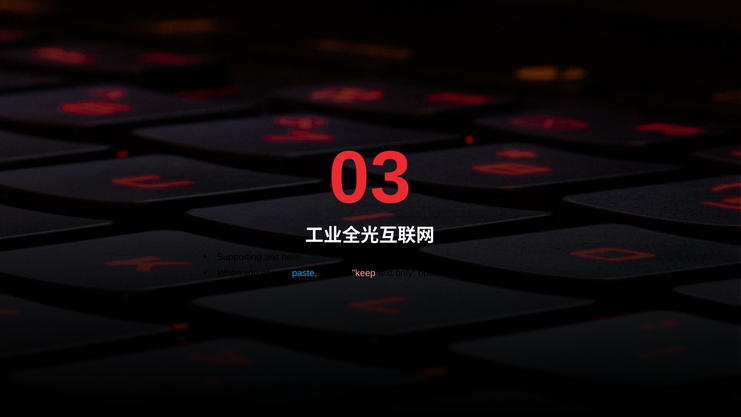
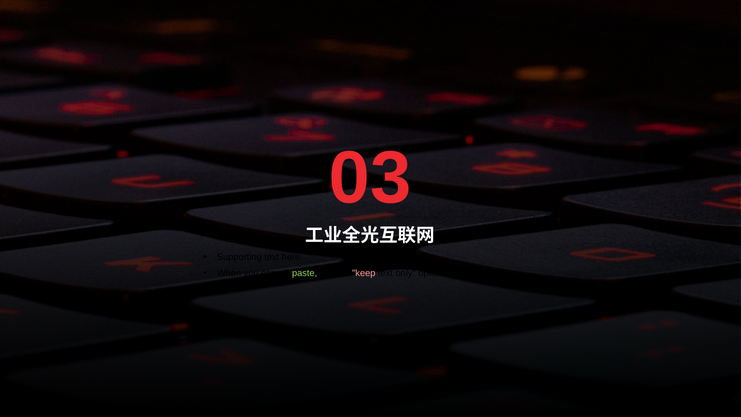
paste colour: light blue -> light green (305, 273)
